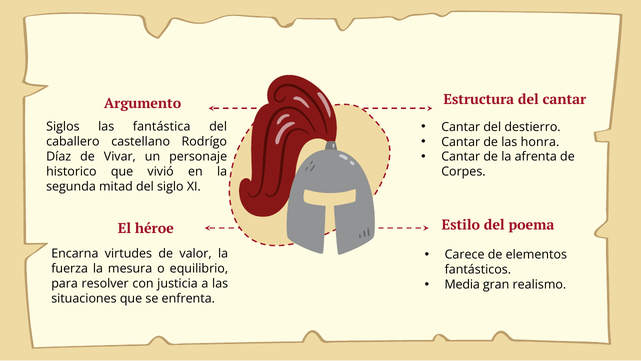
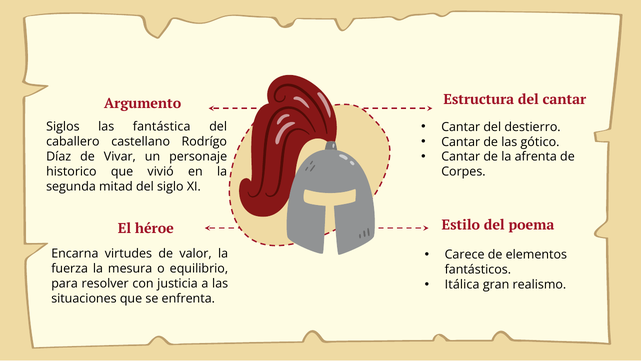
honra: honra -> gótico (540, 142)
Media: Media -> Itálica (462, 284)
